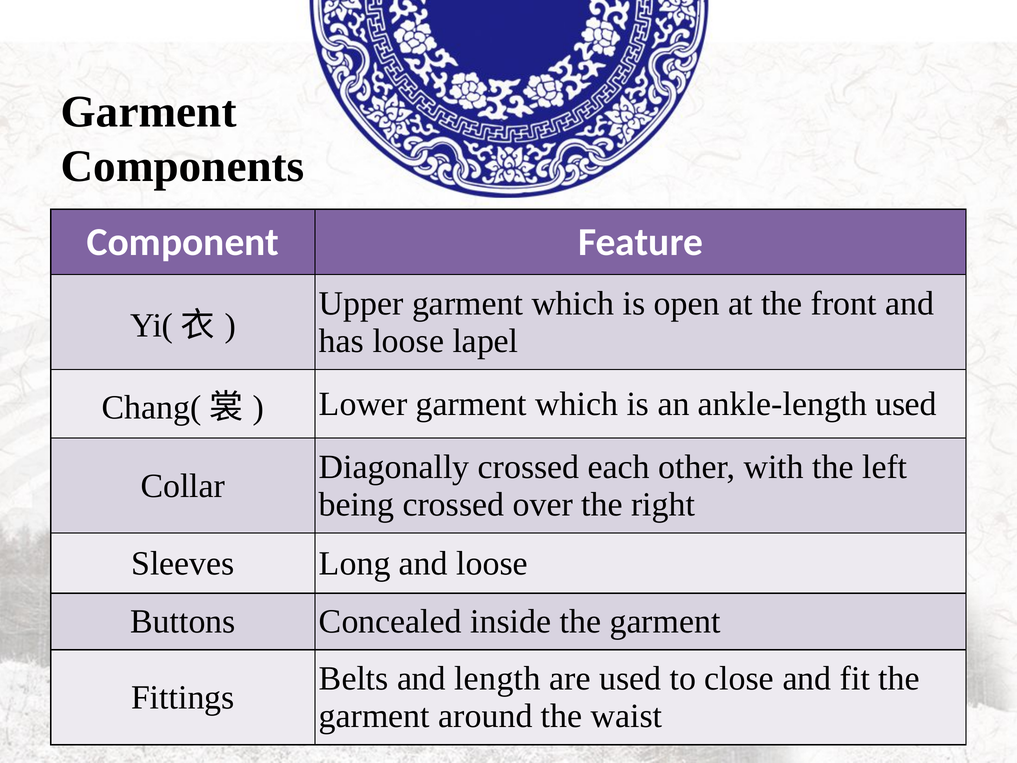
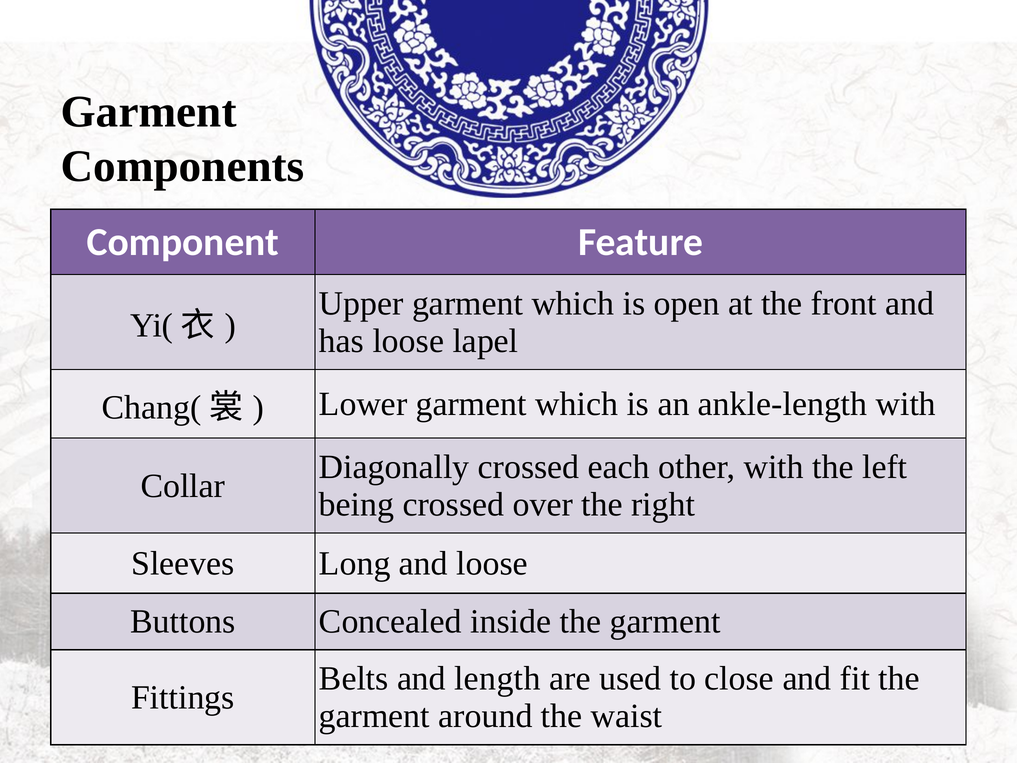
ankle-length used: used -> with (906, 404)
